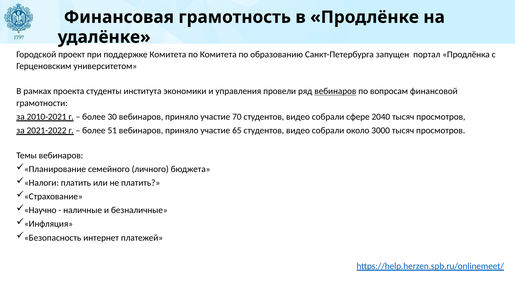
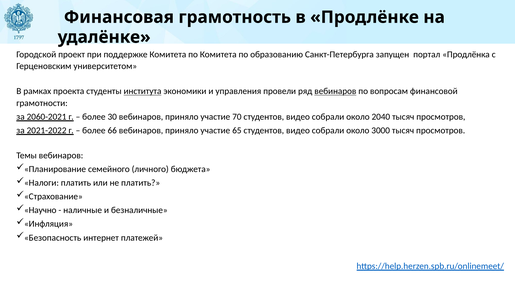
института underline: none -> present (143, 91)
2010-2021: 2010-2021 -> 2060-2021 (47, 117)
сфере: сфере -> около (358, 117)
51: 51 -> 66 (112, 130)
